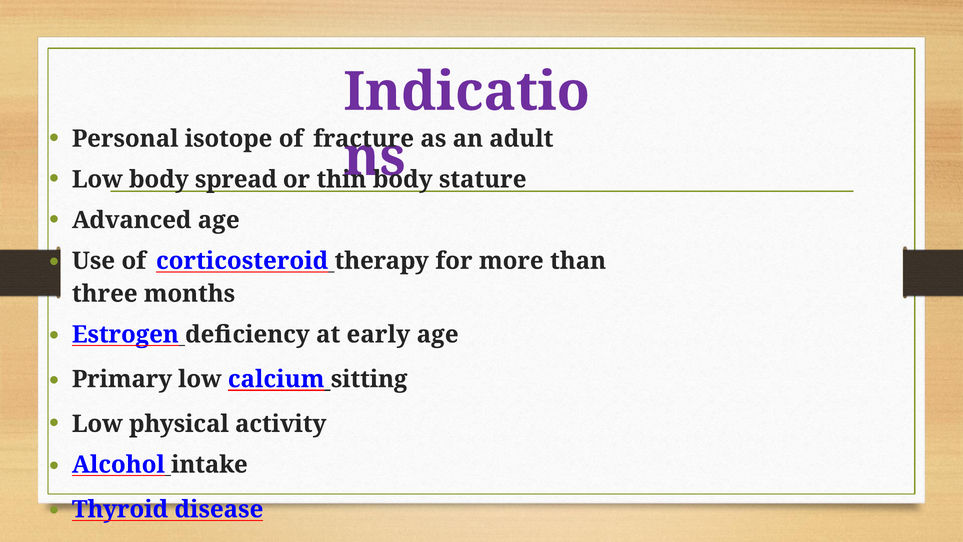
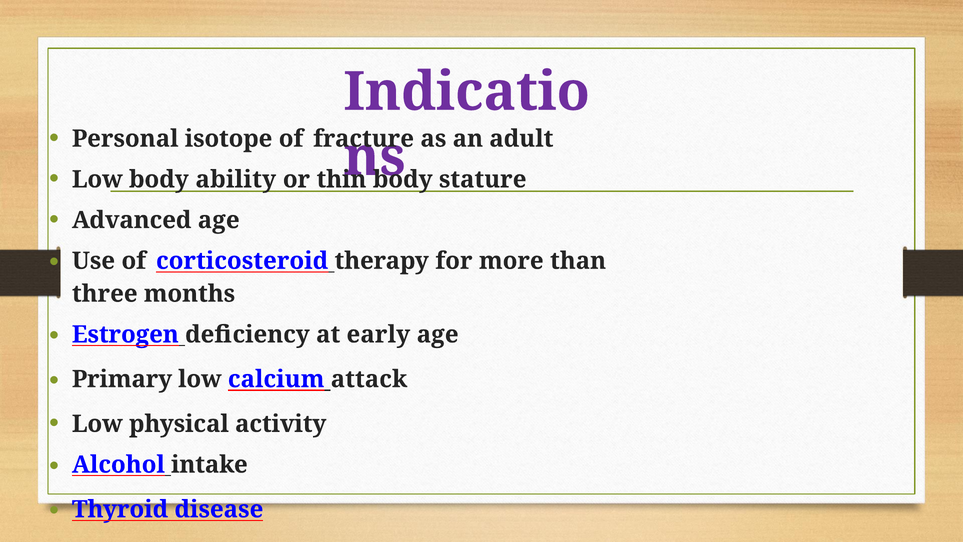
spread: spread -> ability (236, 179)
sitting: sitting -> attack (369, 379)
